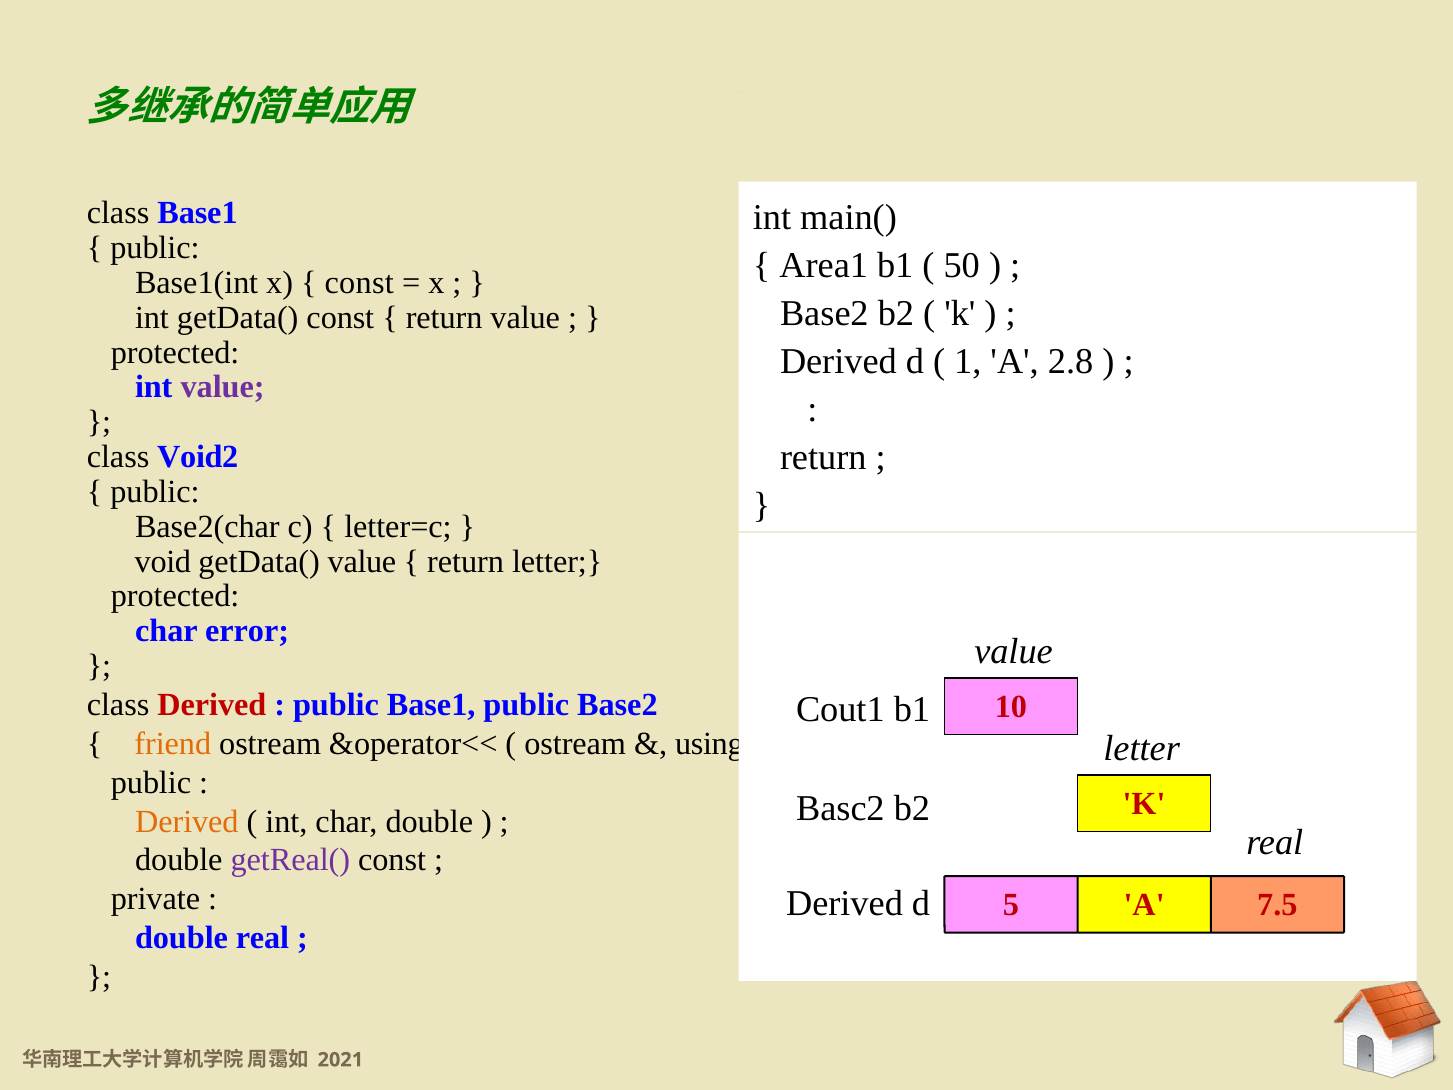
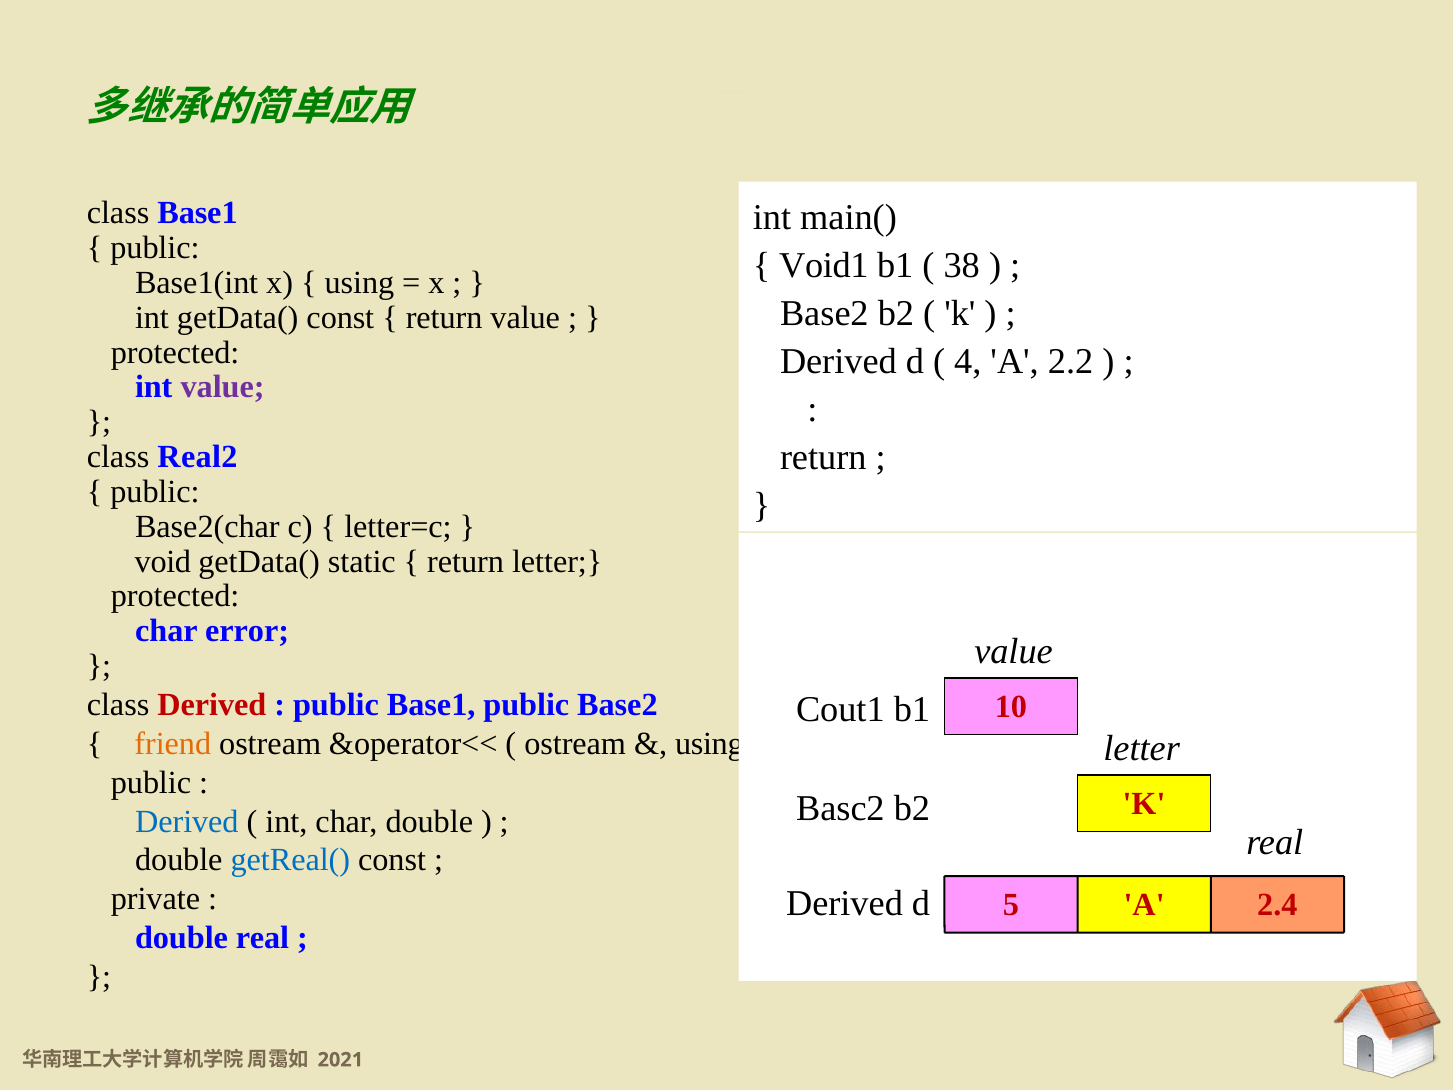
Area1: Area1 -> Void1 (824, 265)
50: 50 -> 38 (962, 265)
const: const -> using (359, 283)
1: 1 -> 4 (968, 361)
2.8: 2.8 -> 2.2 (1071, 361)
Void2: Void2 -> Real2 (197, 457)
getData( value: value -> static (362, 561)
Derived colour: orange -> blue (187, 821)
getReal( colour: purple -> blue (290, 860)
7.5: 7.5 -> 2.4 (1277, 905)
